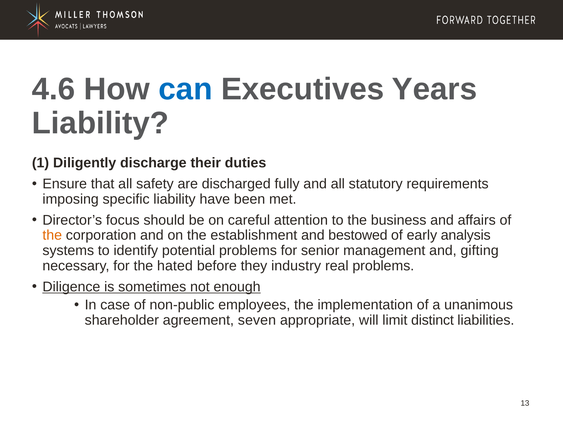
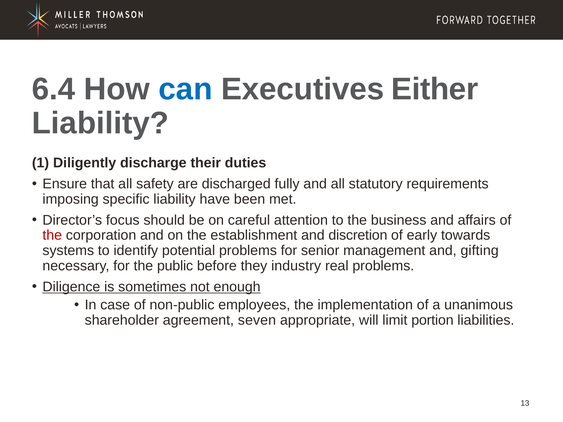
4.6: 4.6 -> 6.4 (54, 89)
Years: Years -> Either (435, 89)
the colour: orange -> red (52, 235)
bestowed: bestowed -> discretion (358, 235)
analysis: analysis -> towards (466, 235)
hated: hated -> public (175, 266)
distinct: distinct -> portion (432, 320)
